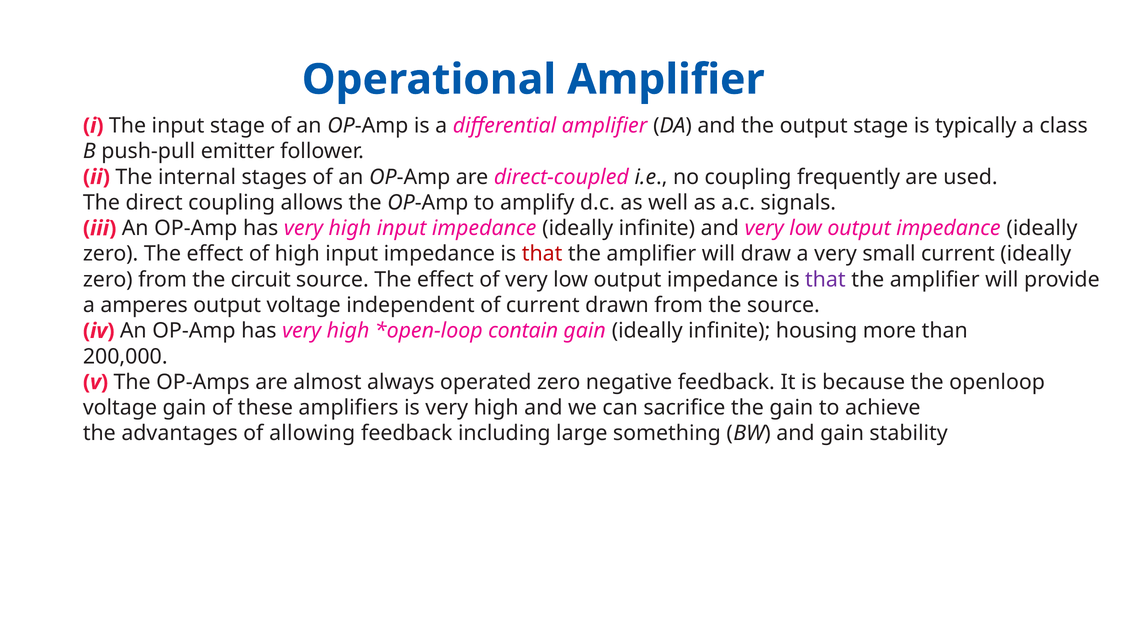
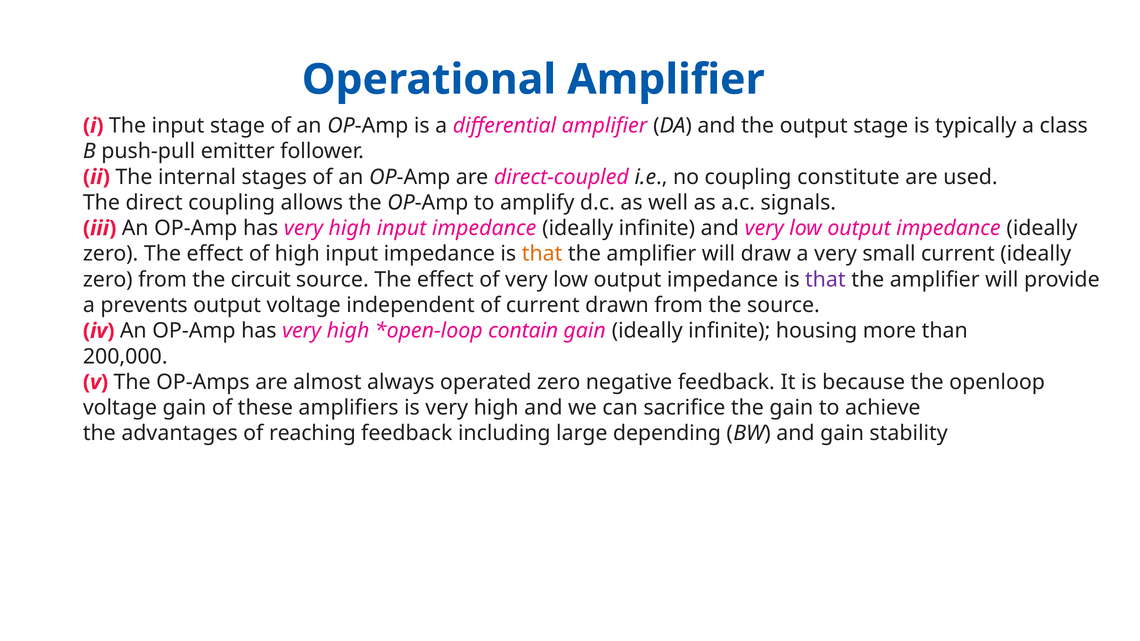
frequently: frequently -> constitute (848, 177)
that colour: red -> orange (542, 254)
amperes: amperes -> prevents (144, 305)
allowing: allowing -> reaching (312, 434)
something: something -> depending (667, 434)
